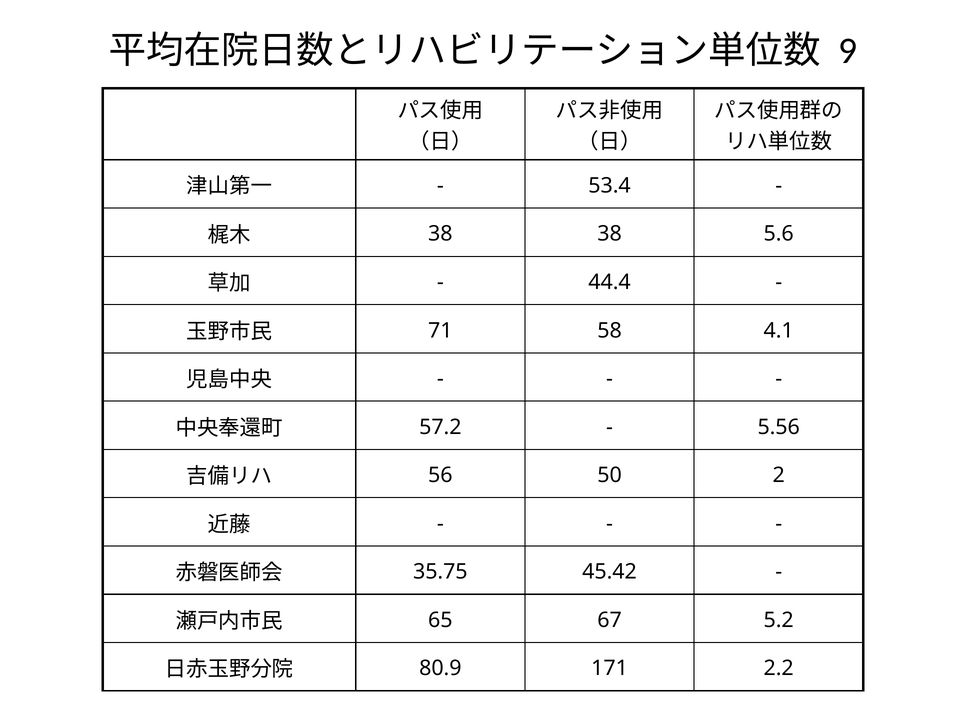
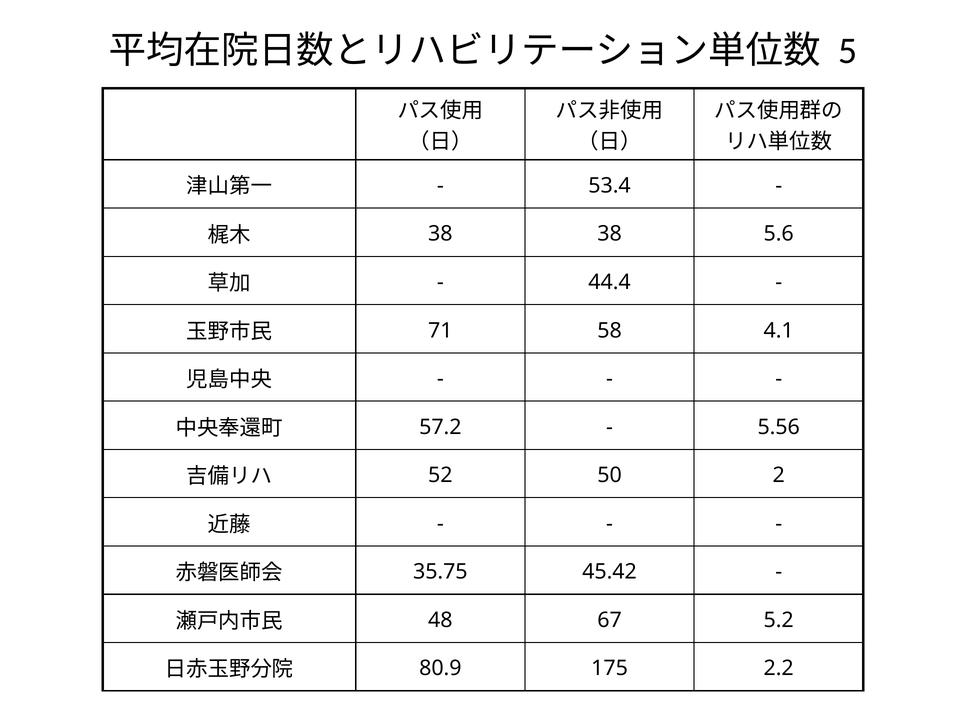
9: 9 -> 5 (848, 51)
56: 56 -> 52 (440, 476)
65: 65 -> 48 (440, 620)
171: 171 -> 175 (610, 669)
